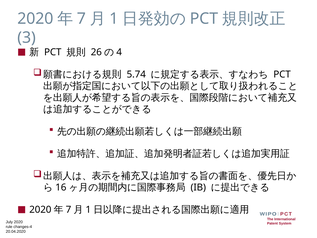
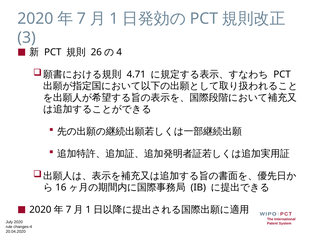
5.74: 5.74 -> 4.71 (136, 74)
